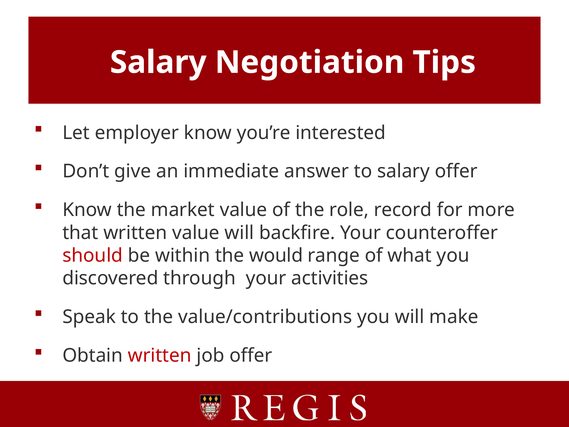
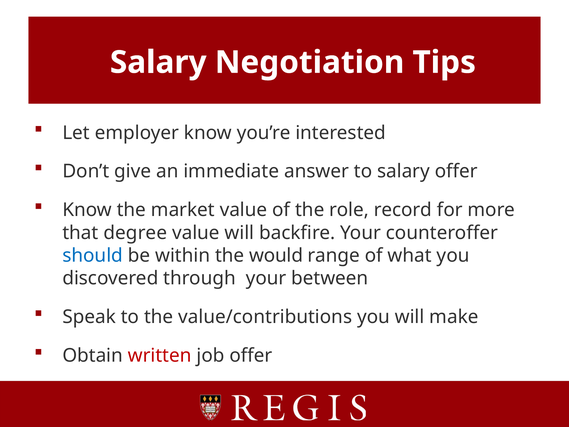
that written: written -> degree (135, 233)
should colour: red -> blue (93, 255)
activities: activities -> between (330, 278)
